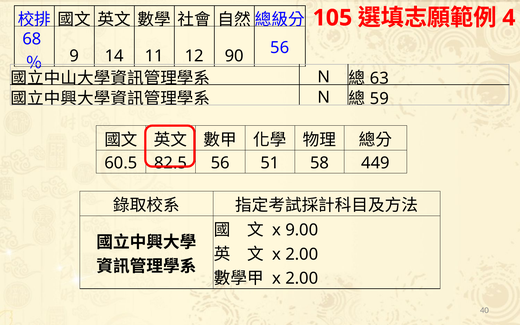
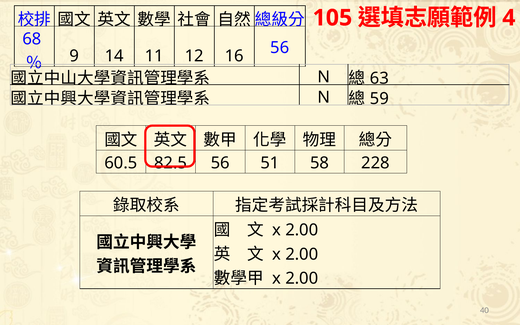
90: 90 -> 16 (234, 56)
449: 449 -> 228 (376, 163)
9.00: 9.00 -> 2.00 (302, 230)
